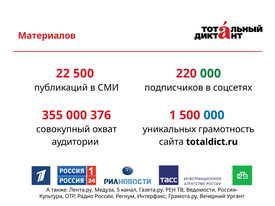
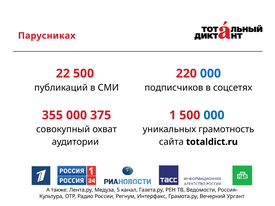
Материалов: Материалов -> Парусниках (47, 36)
000 colour: green -> blue (210, 74)
376: 376 -> 375 (101, 115)
